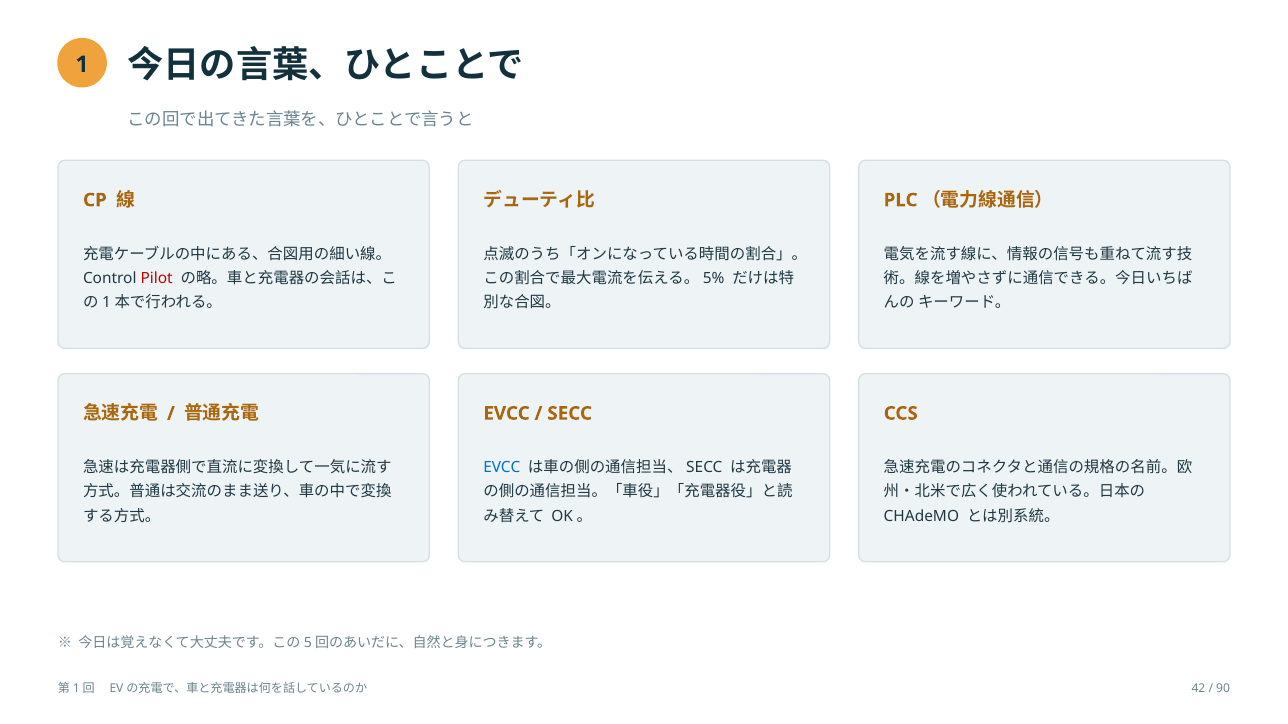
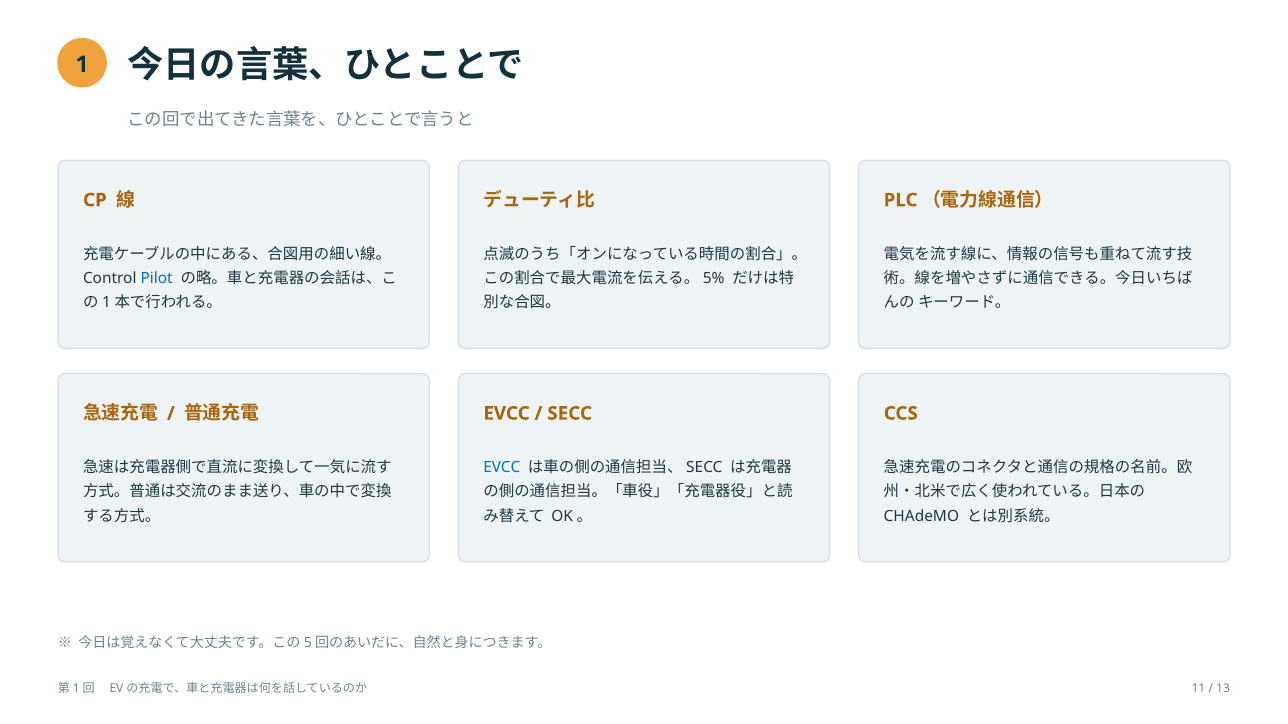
Pilot colour: red -> blue (157, 279)
42: 42 -> 11 (1199, 689)
90: 90 -> 13 (1223, 689)
